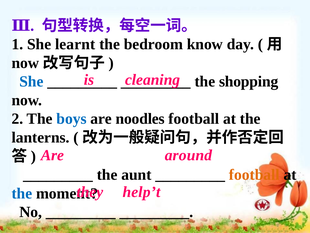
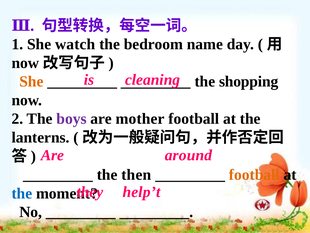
learnt: learnt -> watch (75, 44)
know: know -> name (205, 44)
She colour: blue -> orange (31, 81)
boys colour: blue -> purple (72, 119)
noodles: noodles -> mother (140, 119)
aunt: aunt -> then (136, 174)
